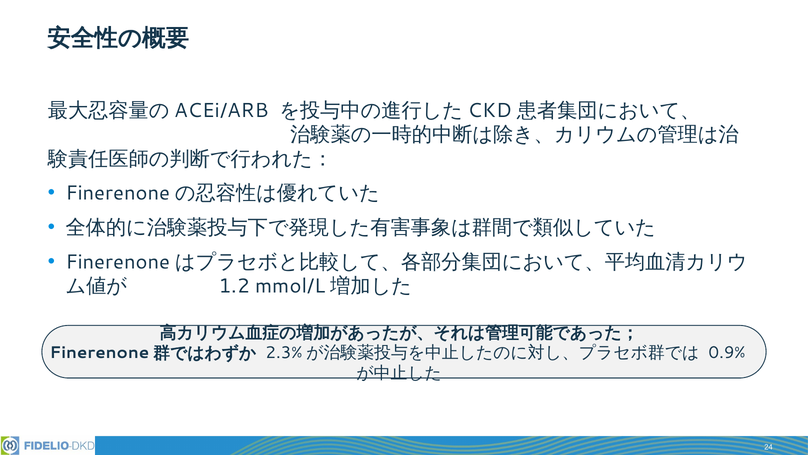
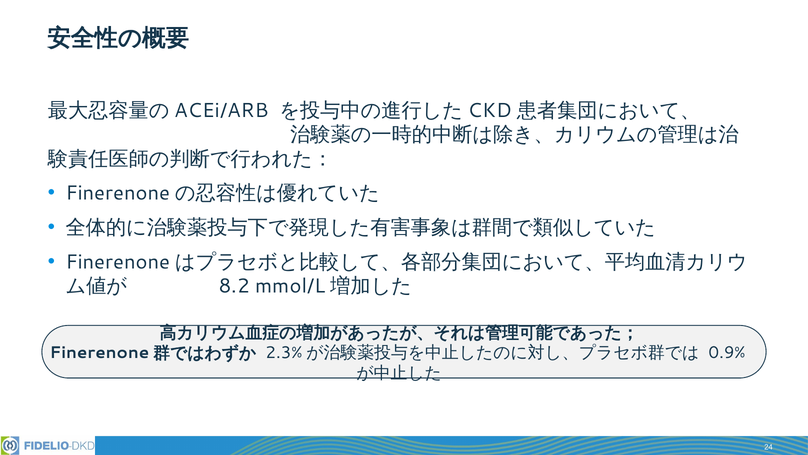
1.2: 1.2 -> 8.2 (234, 286)
